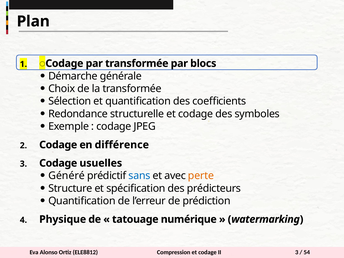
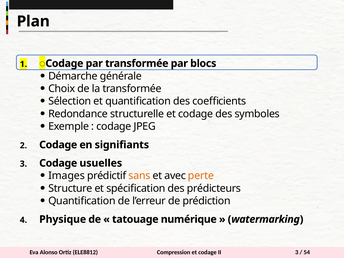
différence: différence -> signifiants (122, 145)
Généré: Généré -> Images (67, 176)
sans colour: blue -> orange (139, 176)
